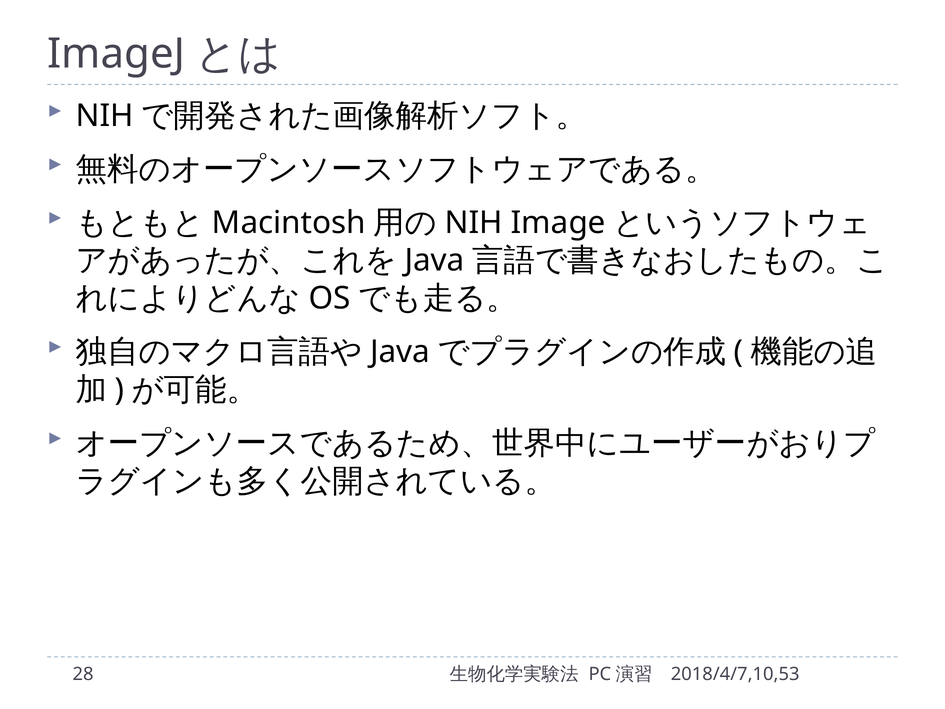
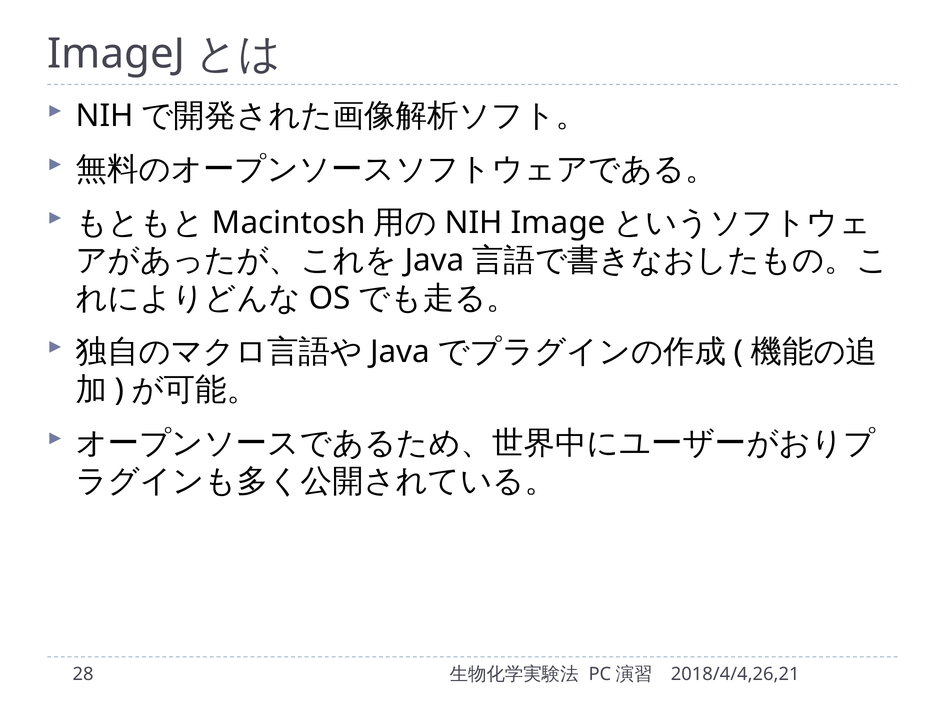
2018/4/7,10,53: 2018/4/7,10,53 -> 2018/4/4,26,21 (735, 674)
